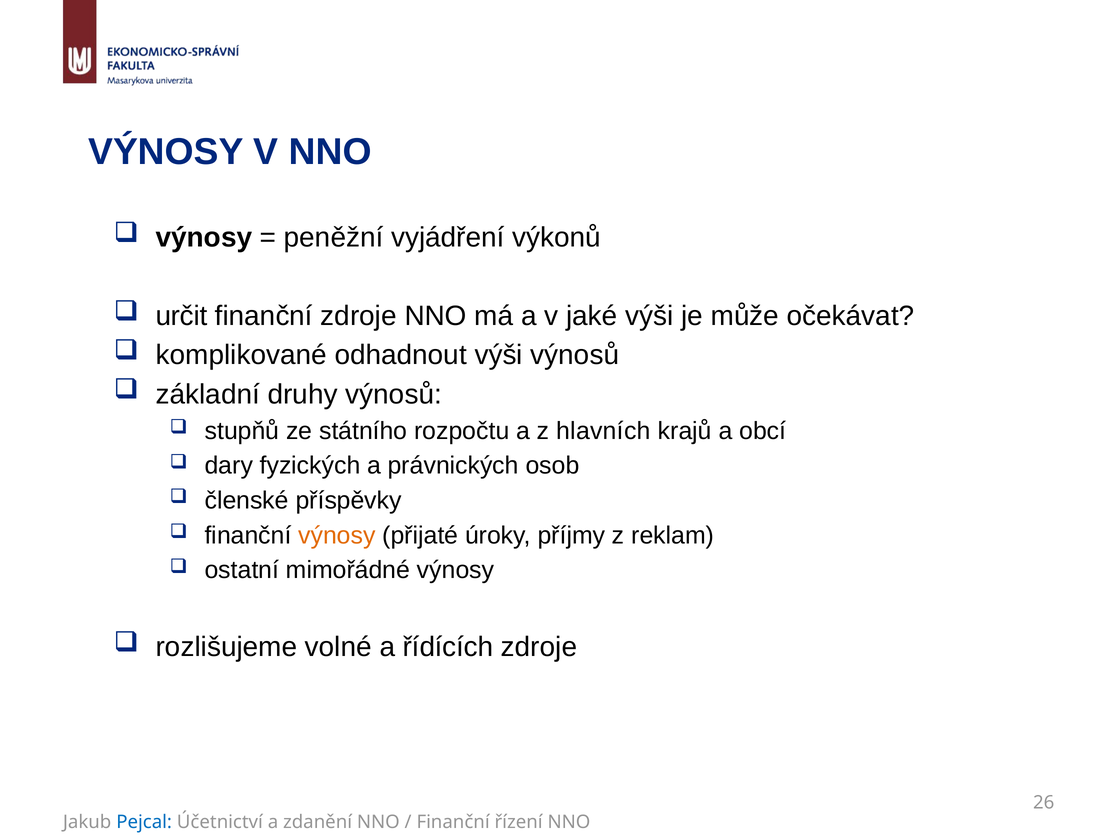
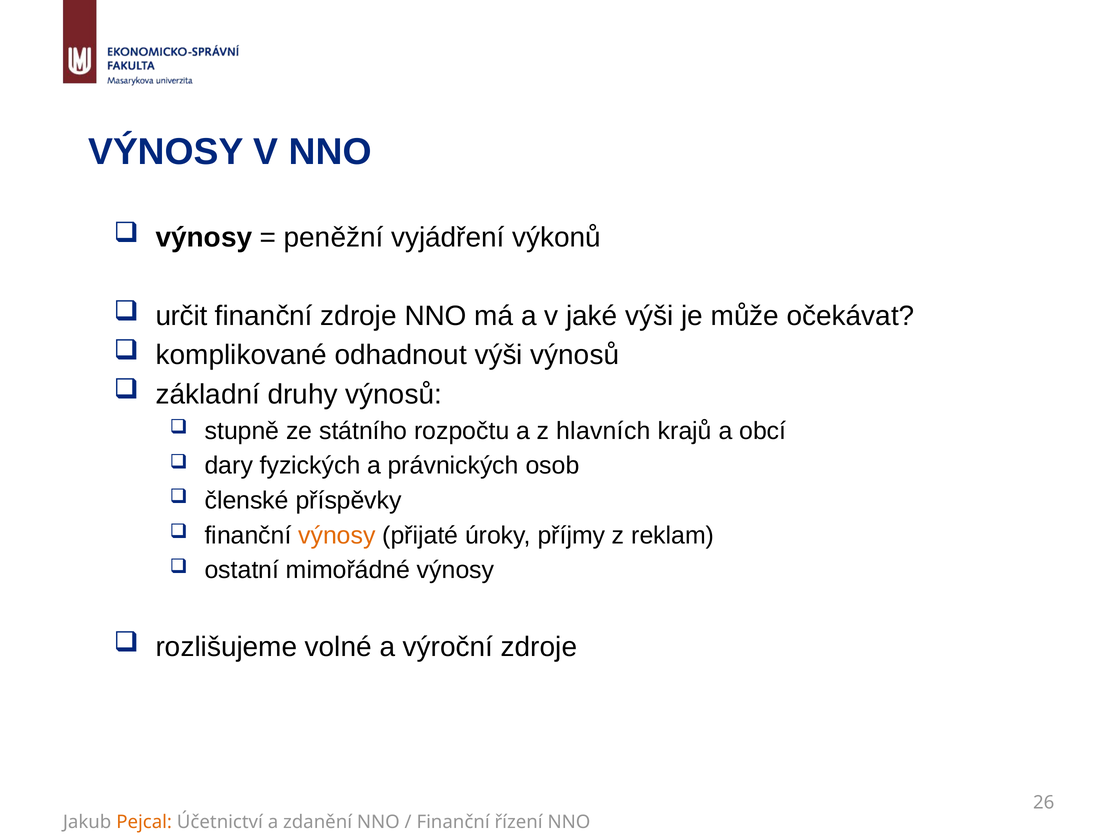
stupňů: stupňů -> stupně (242, 431)
řídících: řídících -> výroční (448, 647)
Pejcal colour: blue -> orange (144, 822)
